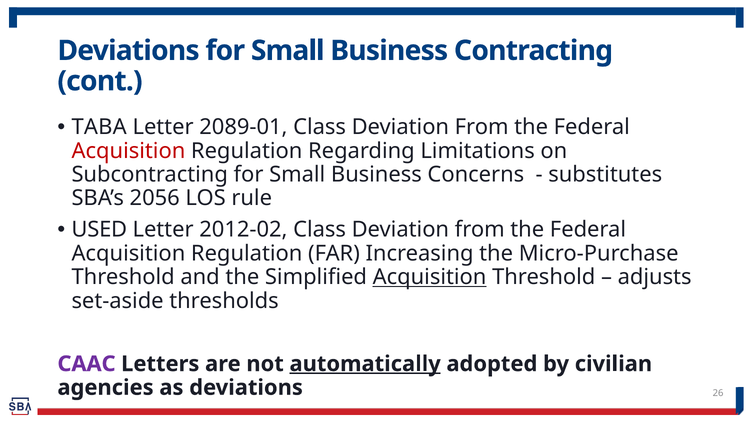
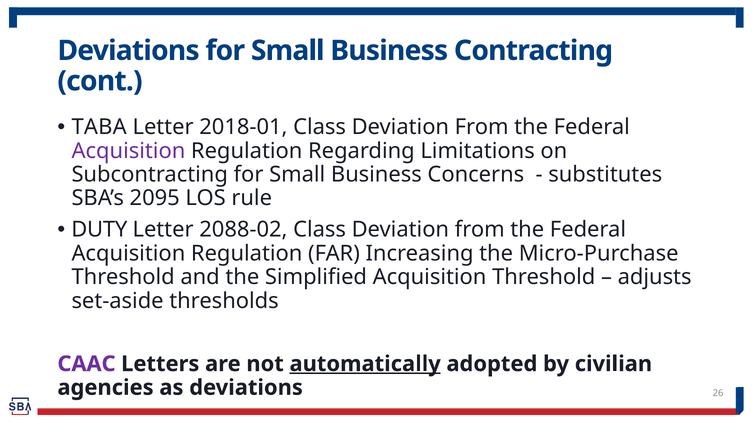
2089-01: 2089-01 -> 2018-01 (243, 127)
Acquisition colour: red -> purple (128, 151)
2056: 2056 -> 2095 (155, 198)
USED: USED -> DUTY (99, 230)
2012-02: 2012-02 -> 2088-02 (243, 230)
Acquisition underline: present -> none (430, 278)
